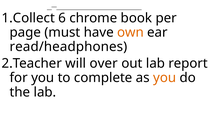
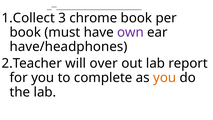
6: 6 -> 3 (62, 18)
page: page -> book (25, 32)
own colour: orange -> purple (130, 32)
read/headphones: read/headphones -> have/headphones (68, 47)
